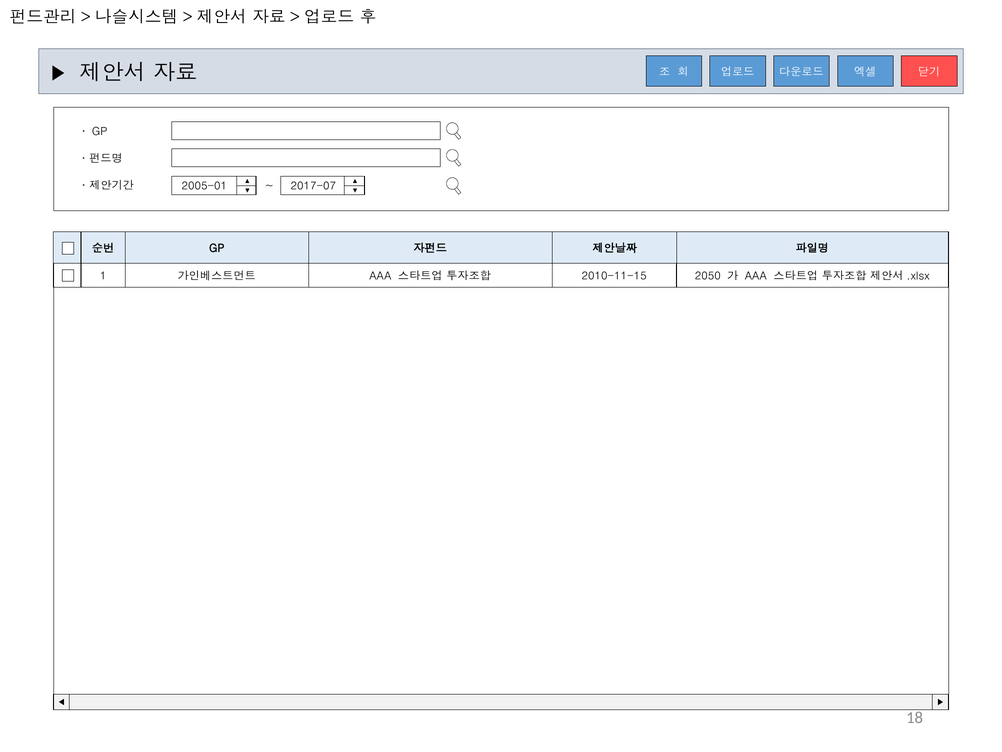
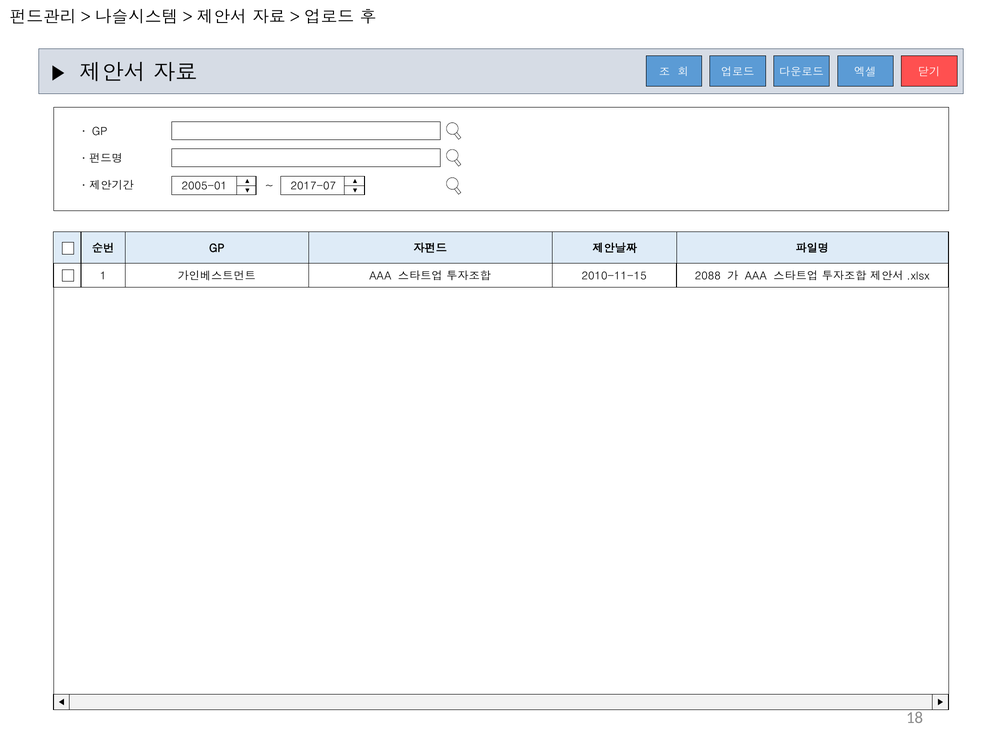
2050: 2050 -> 2088 (708, 276)
